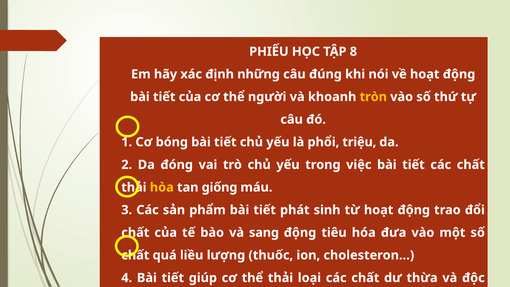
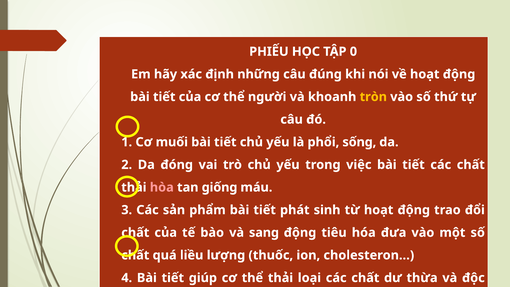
8: 8 -> 0 (353, 52)
bóng: bóng -> muối (172, 142)
triệu: triệu -> sống (359, 142)
hòa colour: yellow -> pink (162, 187)
